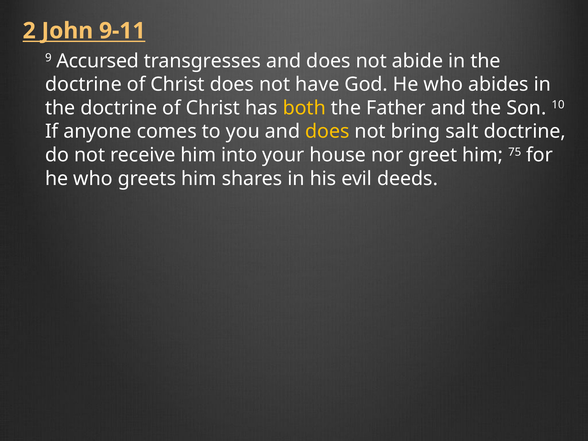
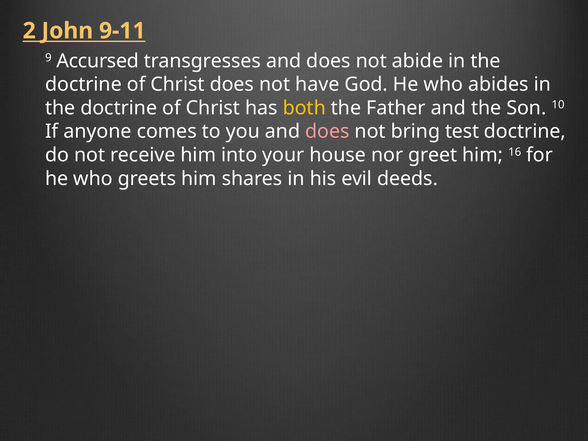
does colour: yellow -> pink (327, 132)
salt: salt -> test (462, 132)
75: 75 -> 16 (515, 152)
